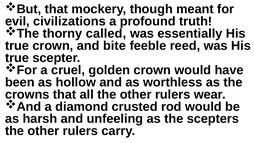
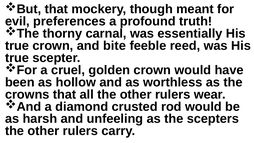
civilizations: civilizations -> preferences (69, 21)
called: called -> carnal (106, 33)
